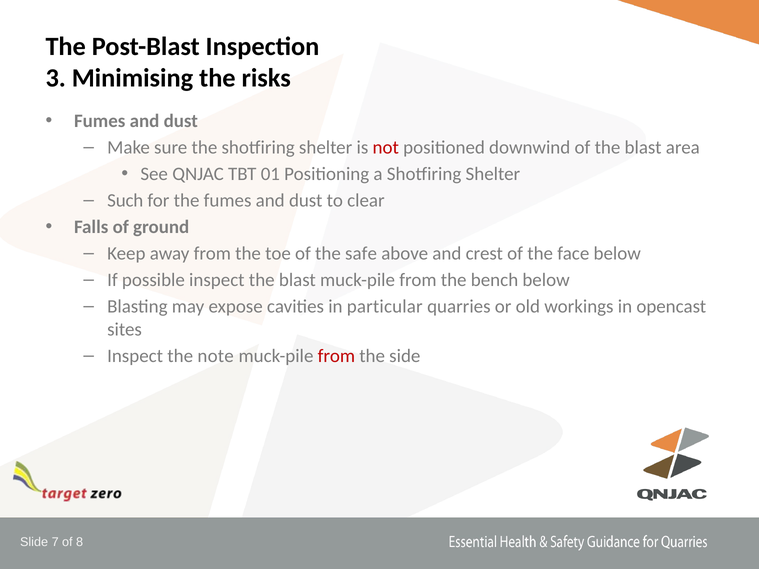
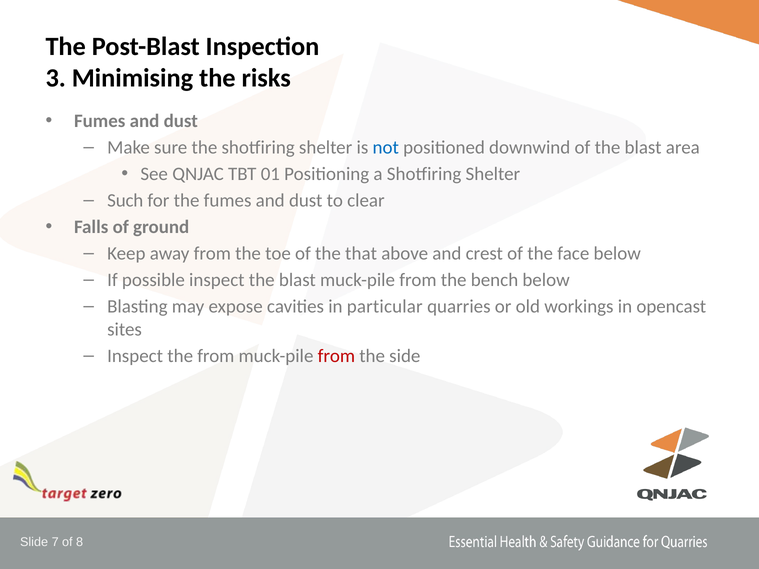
not colour: red -> blue (386, 147)
safe: safe -> that (361, 254)
the note: note -> from (216, 356)
